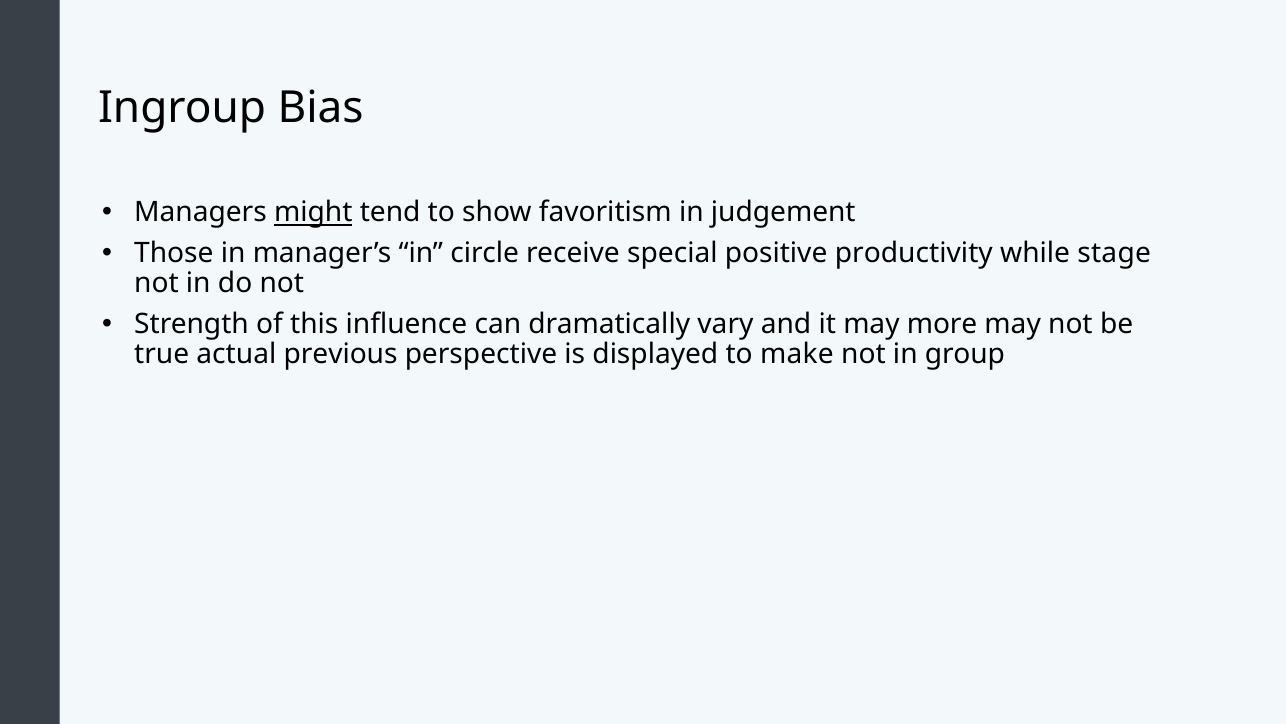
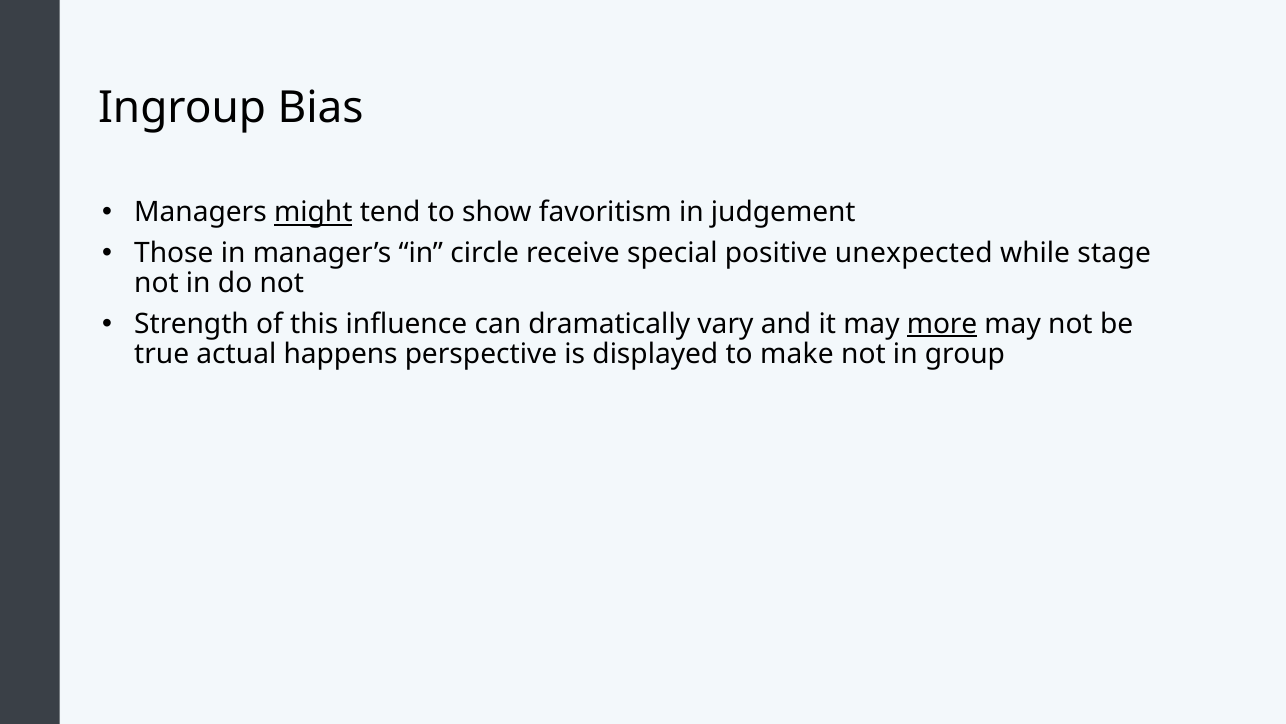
productivity: productivity -> unexpected (914, 253)
more underline: none -> present (942, 324)
previous: previous -> happens (341, 354)
